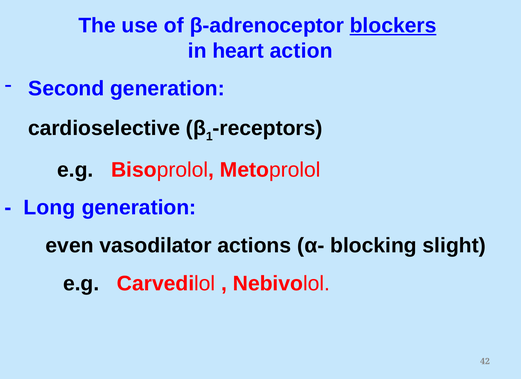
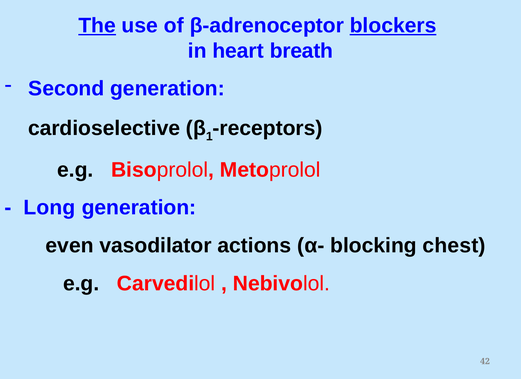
The underline: none -> present (97, 25)
action: action -> breath (301, 51)
slight: slight -> chest (454, 245)
